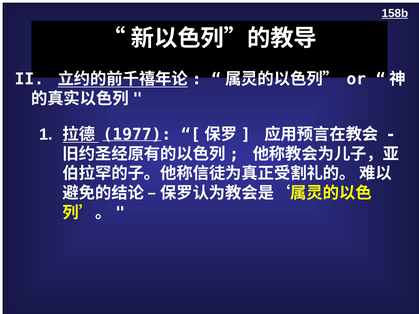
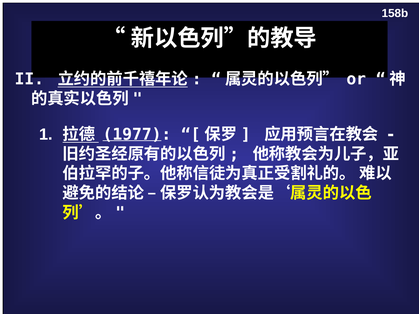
158b underline: present -> none (395, 13)
